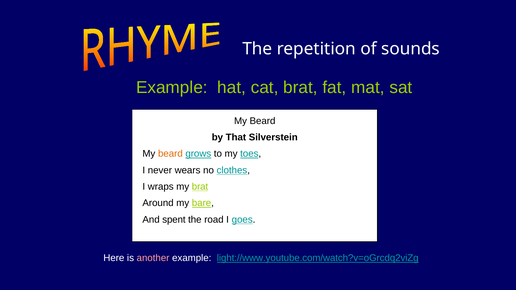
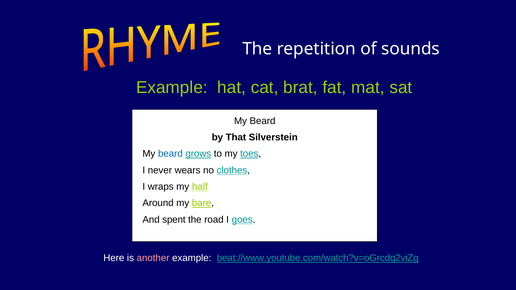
beard colour: orange -> blue (170, 154)
my brat: brat -> half (200, 187)
light://www.youtube.com/watch?v=oGrcdq2viZg: light://www.youtube.com/watch?v=oGrcdq2viZg -> beat://www.youtube.com/watch?v=oGrcdq2viZg (318, 258)
